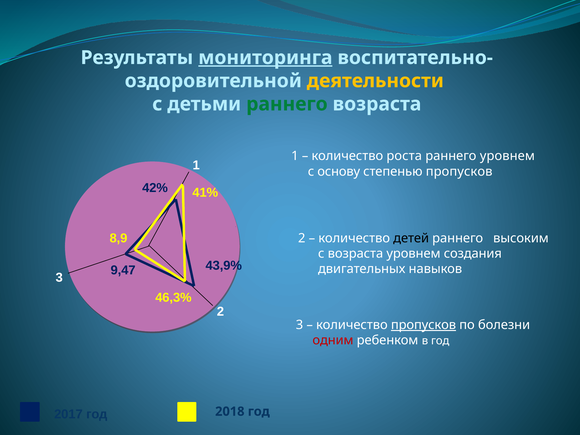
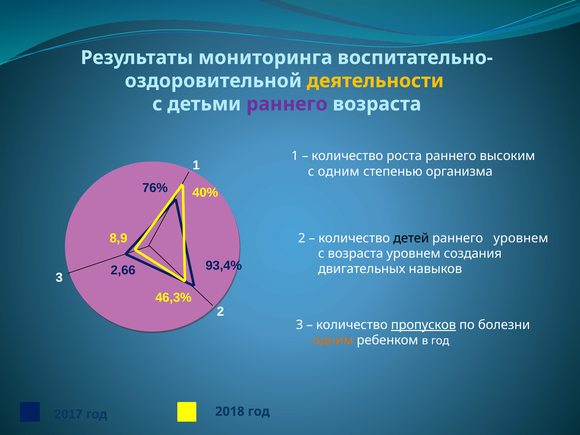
мониторинга underline: present -> none (265, 58)
раннего colour: green -> purple (287, 104)
раннего уровнем: уровнем -> высоким (507, 156)
с основу: основу -> одним (339, 171)
степенью пропусков: пропусков -> организма (459, 171)
42%: 42% -> 76% (155, 188)
41%: 41% -> 40% (205, 192)
раннего высоким: высоким -> уровнем (521, 238)
43,9%: 43,9% -> 93,4% (224, 266)
9,47: 9,47 -> 2,66 (123, 270)
одним colour: red -> orange (333, 340)
